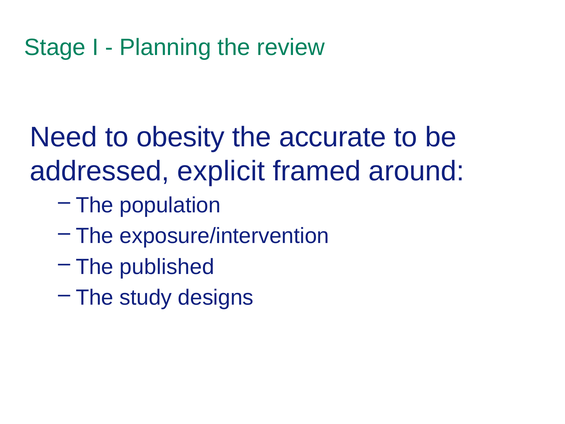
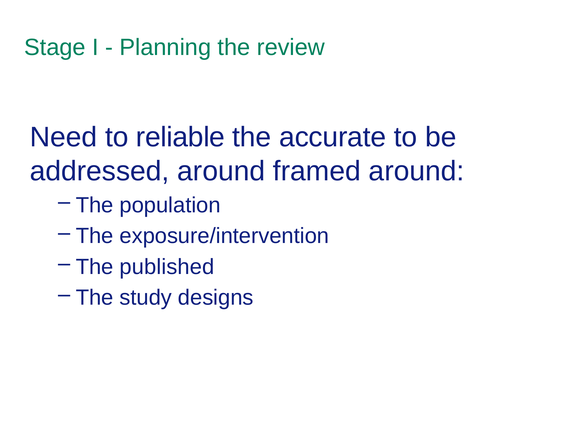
obesity: obesity -> reliable (180, 137)
addressed explicit: explicit -> around (221, 171)
